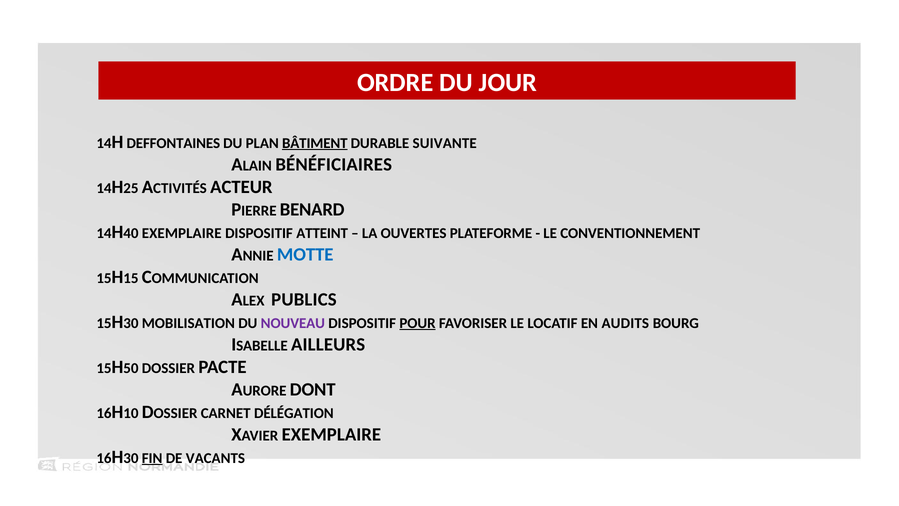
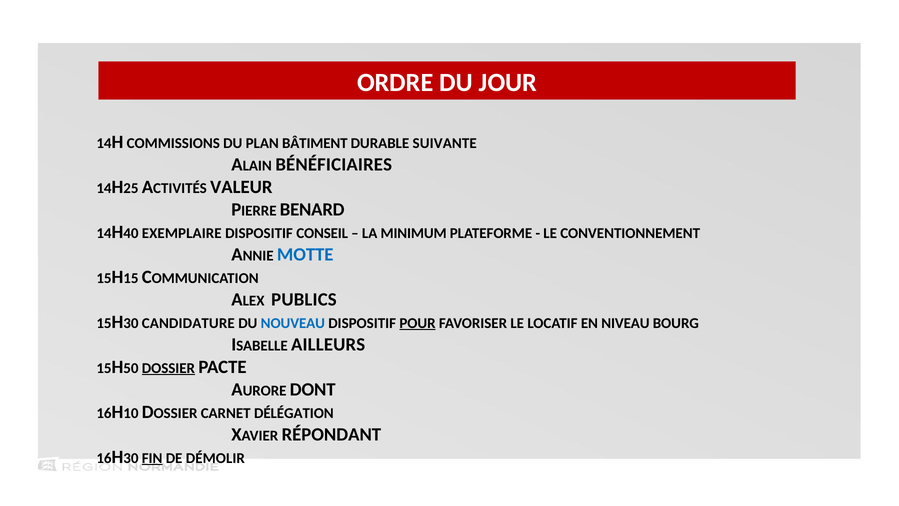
DEFFONTAINES: DEFFONTAINES -> COMMISSIONS (173, 143)
BÂTIMENT underline: present -> none (315, 143)
ACTEUR: ACTEUR -> VALEUR (241, 187)
ATTEINT: ATTEINT -> CONSEIL (322, 233)
OUVERTES: OUVERTES -> MINIMUM (414, 233)
MOBILISATION: MOBILISATION -> CANDIDATURE (188, 323)
NOUVEAU colour: purple -> blue (293, 323)
AUDITS: AUDITS -> NIVEAU (625, 323)
DOSSIER underline: none -> present (168, 368)
EXEMPLAIRE: EXEMPLAIRE -> RÉPONDANT (331, 434)
VACANTS: VACANTS -> DÉMOLIR (215, 458)
